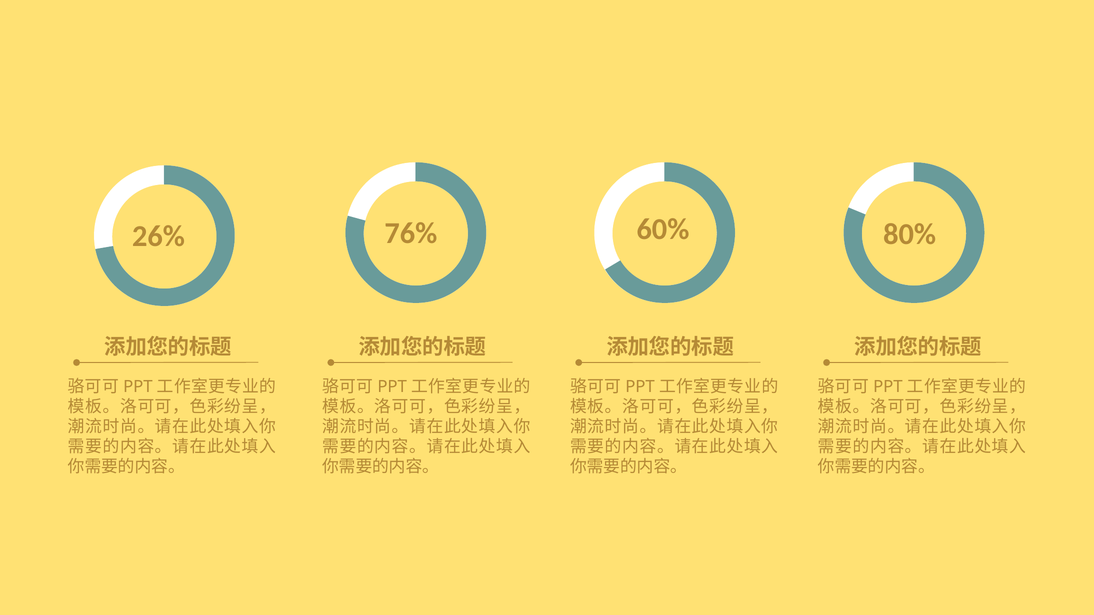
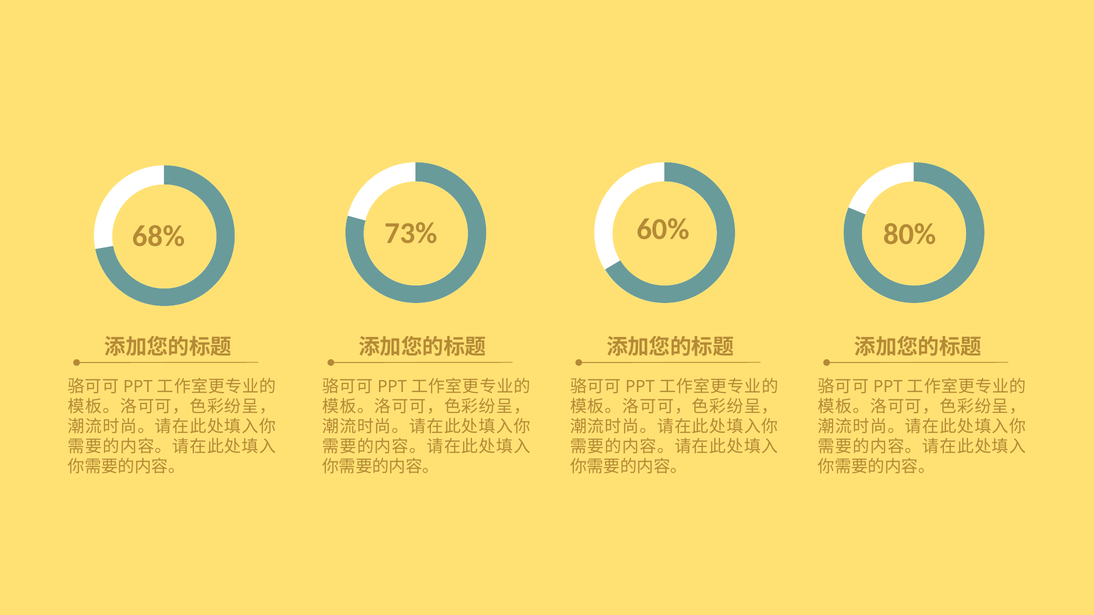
76%: 76% -> 73% (411, 233)
26%: 26% -> 68% (158, 236)
